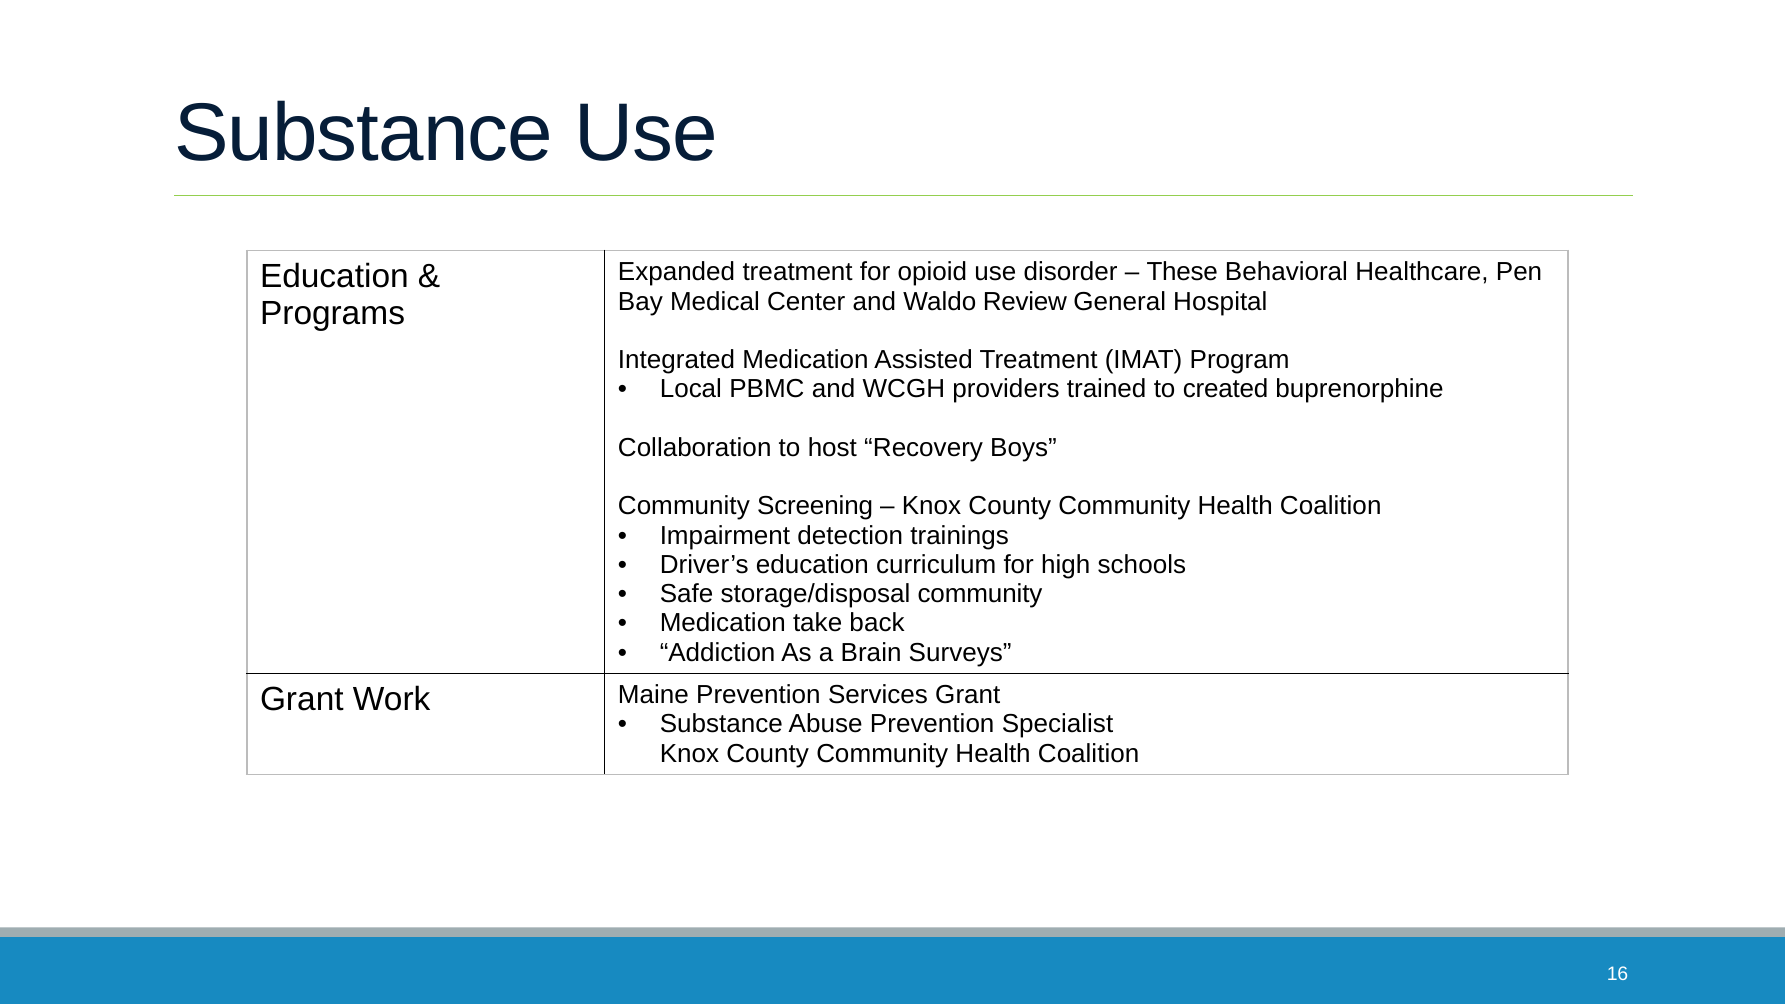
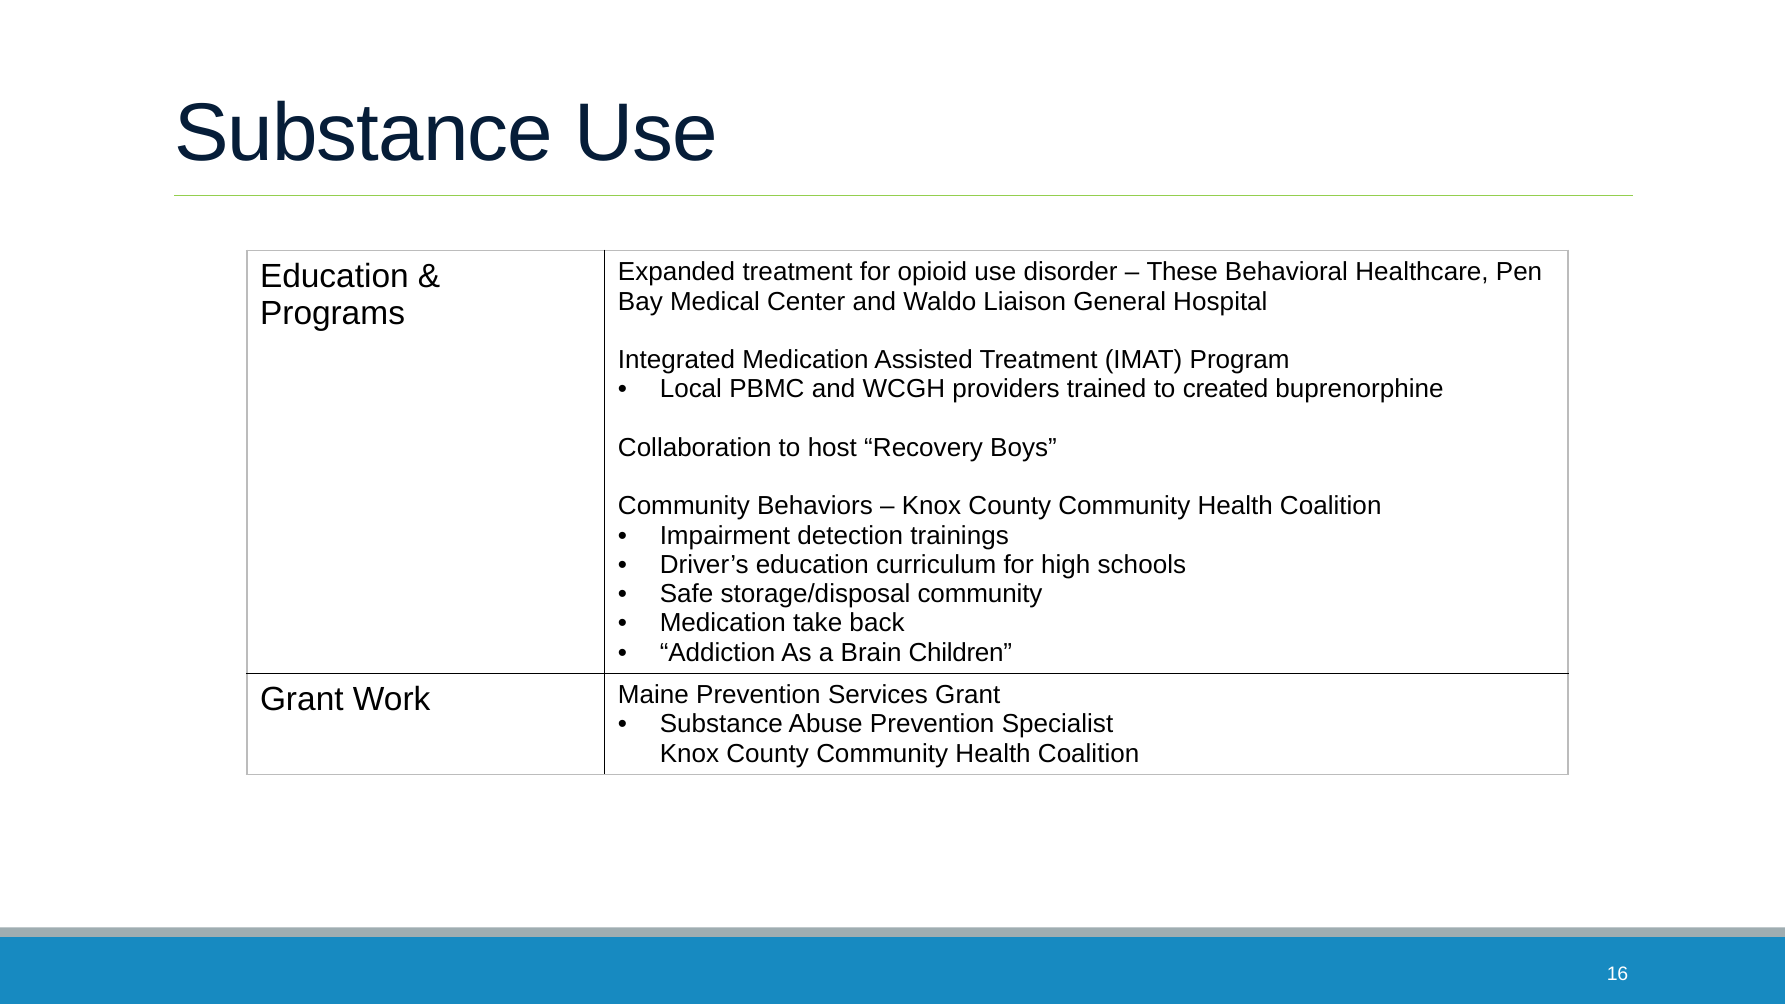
Review: Review -> Liaison (1025, 301)
Screening: Screening -> Behaviors (815, 506)
Surveys: Surveys -> Children (960, 653)
